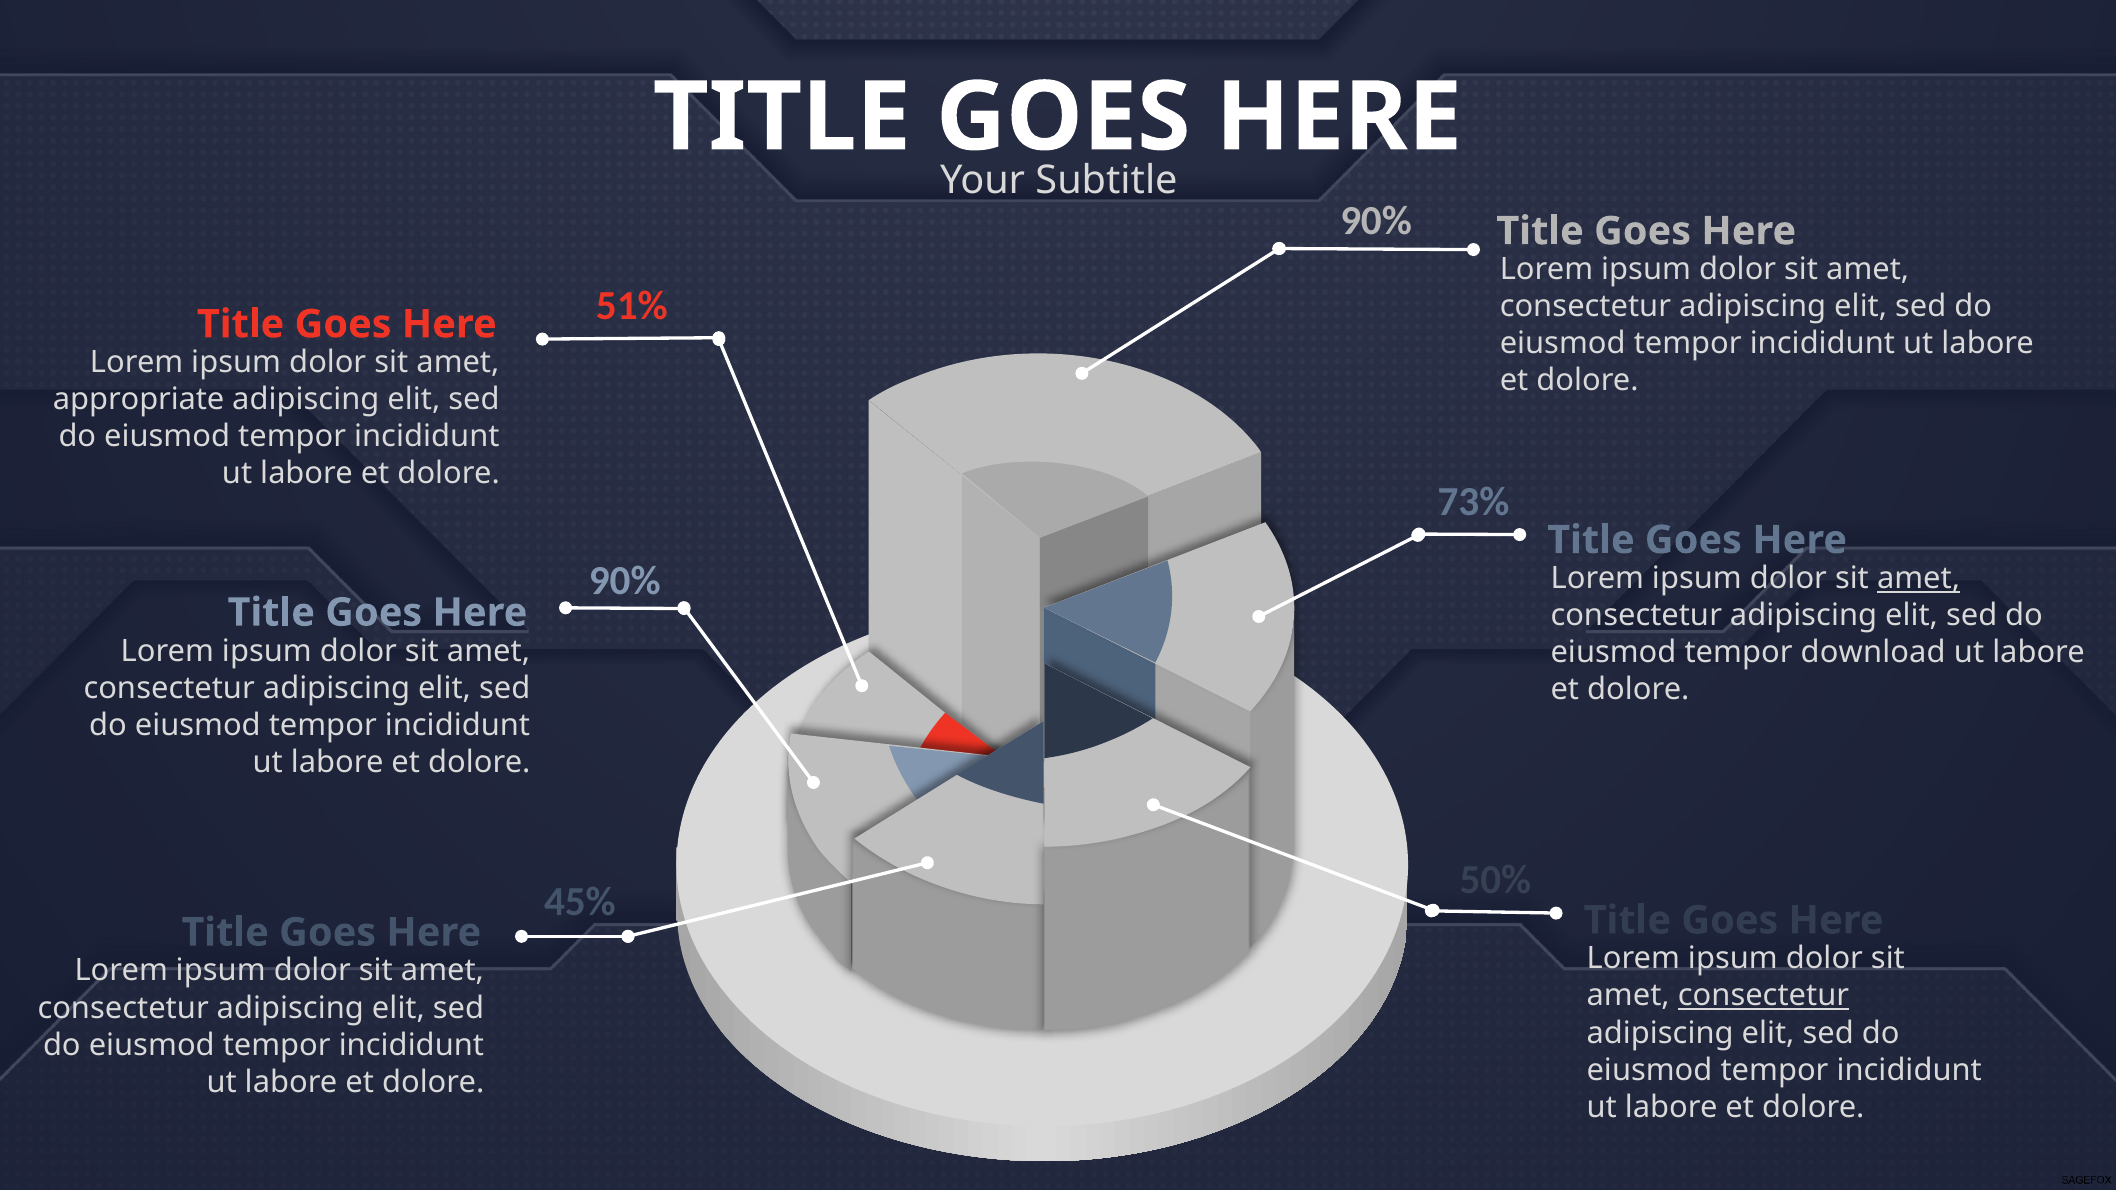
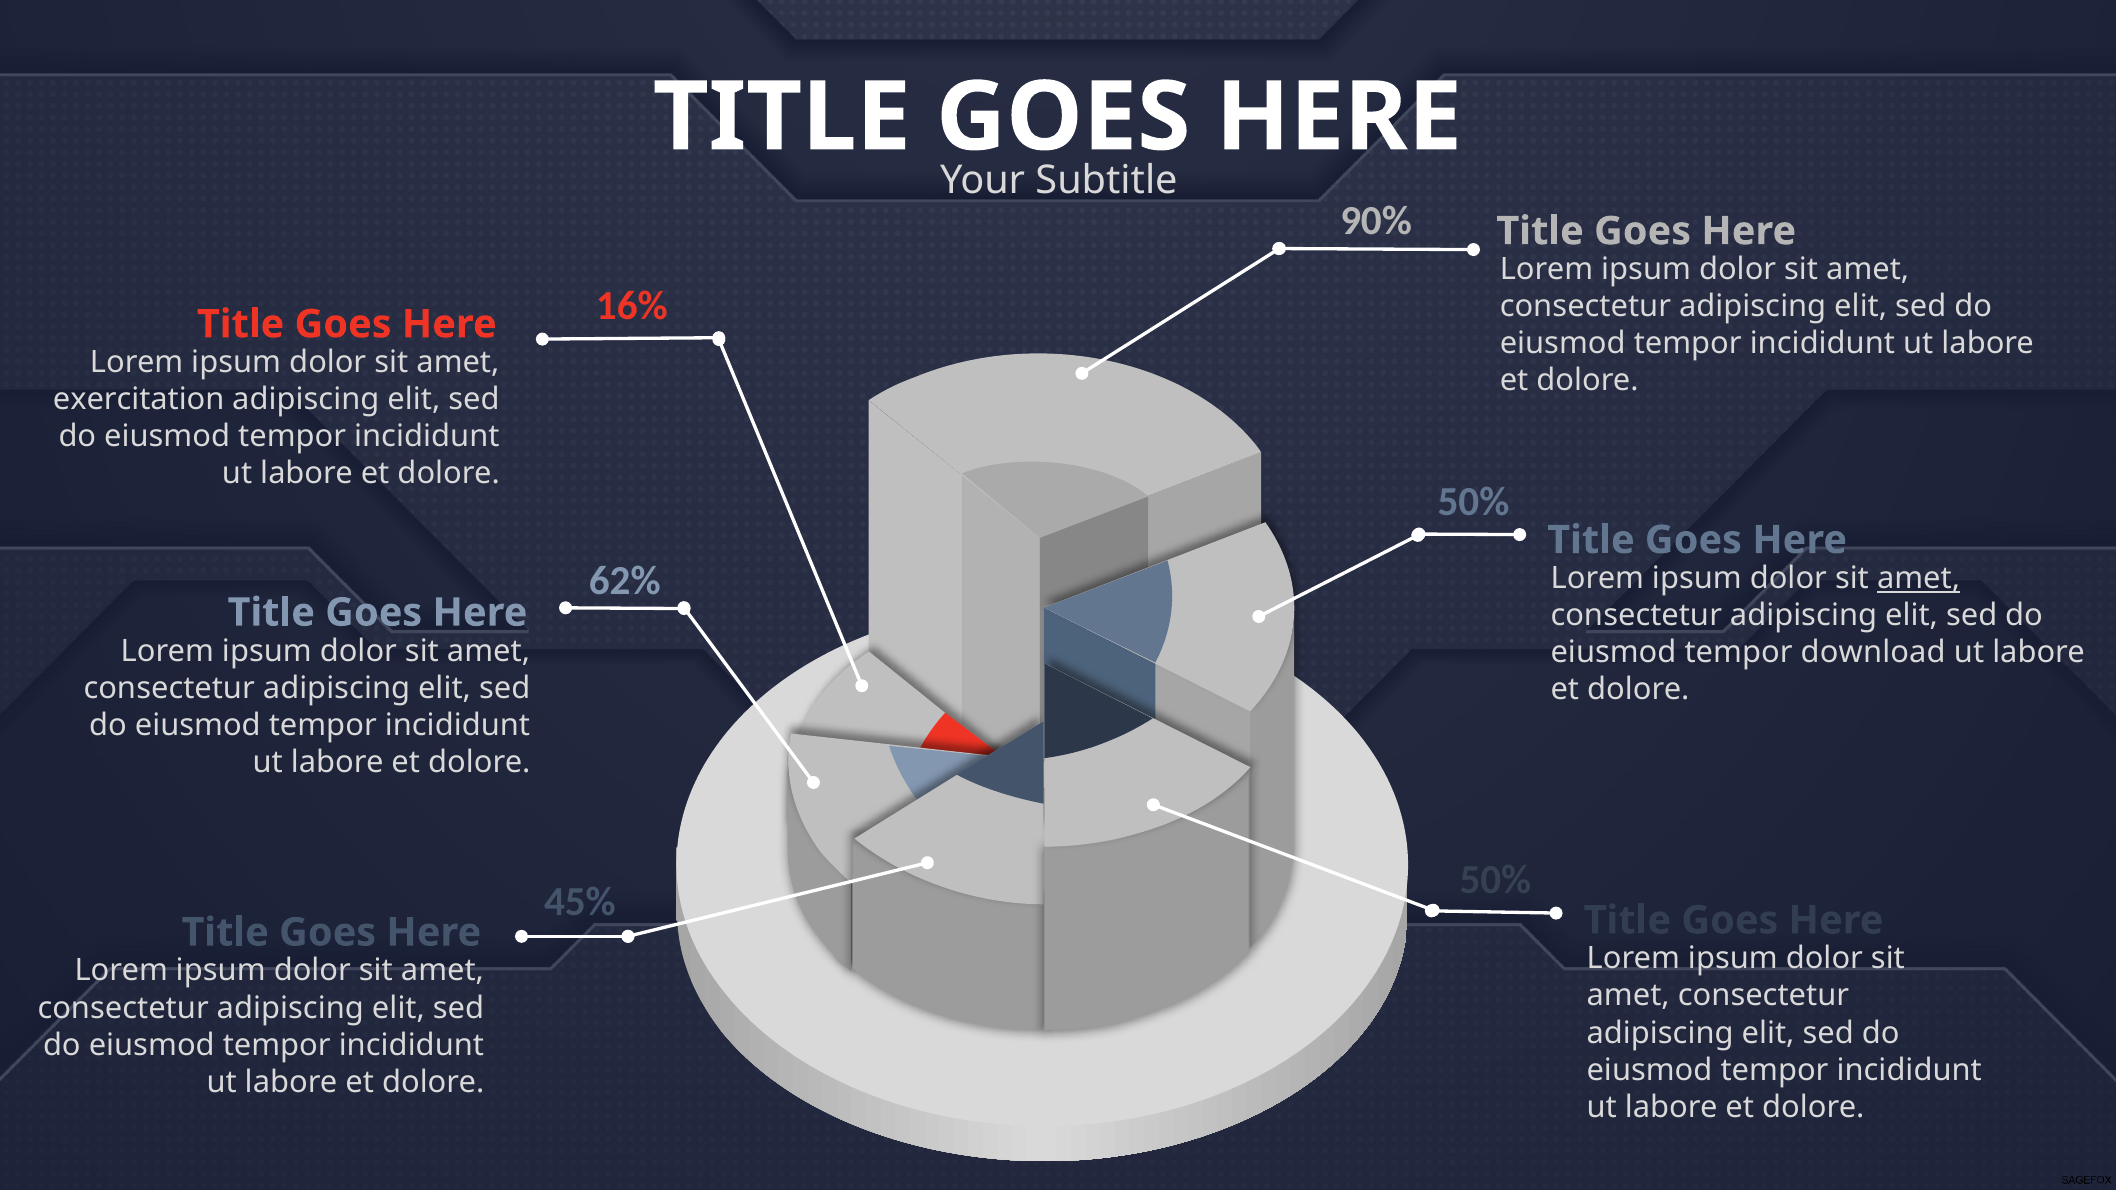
51%: 51% -> 16% (632, 306)
appropriate: appropriate -> exercitation (139, 400)
73%: 73% -> 50% (1473, 502)
90%: 90% -> 62% (625, 581)
consectetur underline: present -> none (1764, 996)
